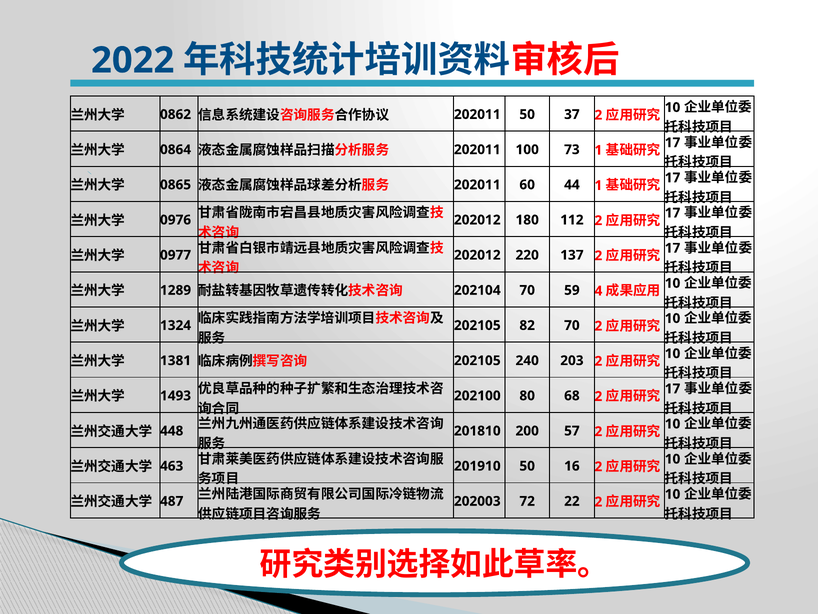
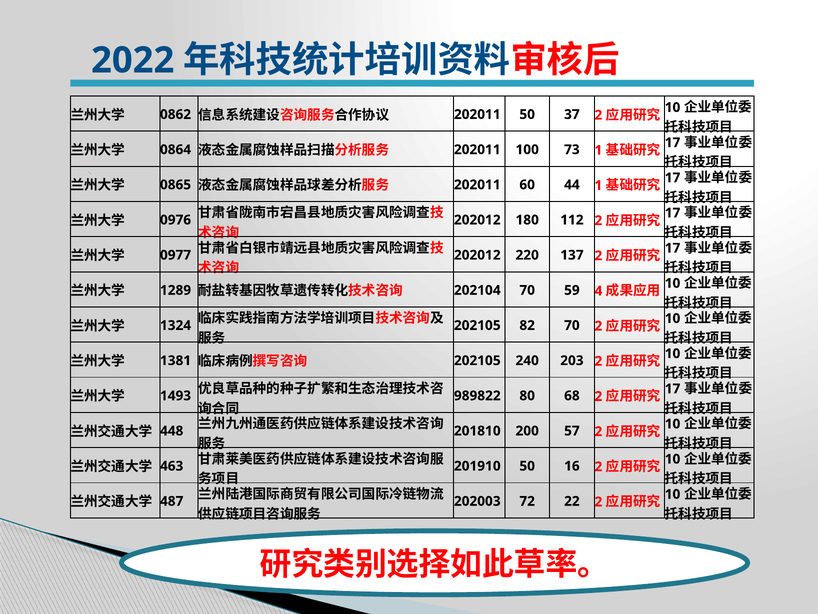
202100: 202100 -> 989822 (477, 395)
